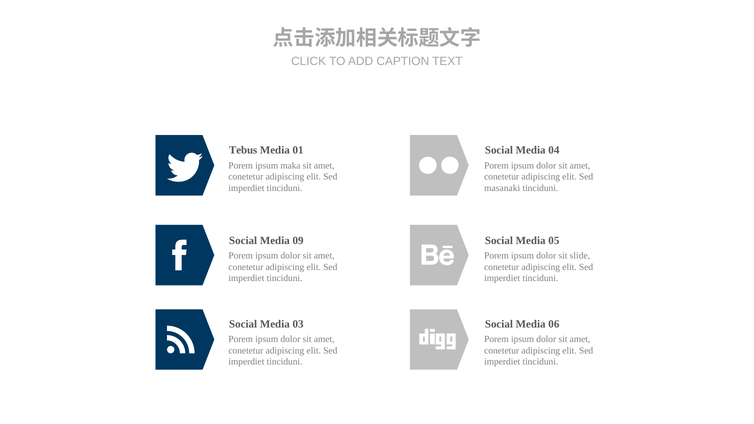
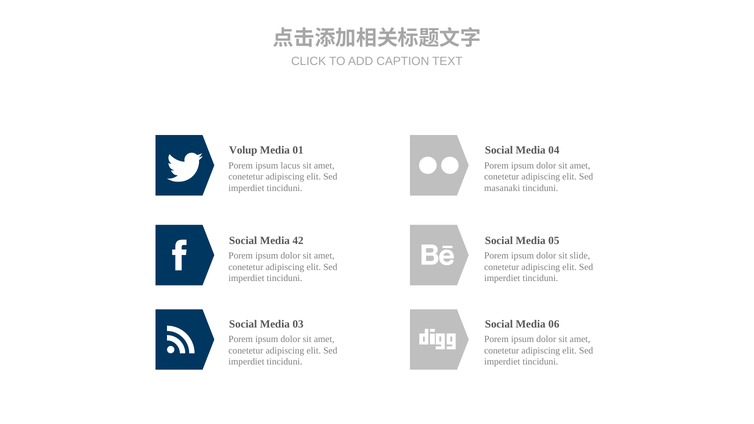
Tebus: Tebus -> Volup (243, 150)
maka: maka -> lacus (290, 165)
09: 09 -> 42 (298, 241)
